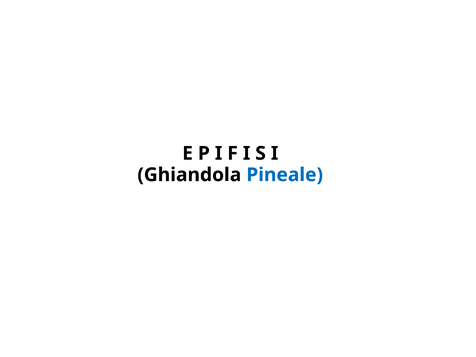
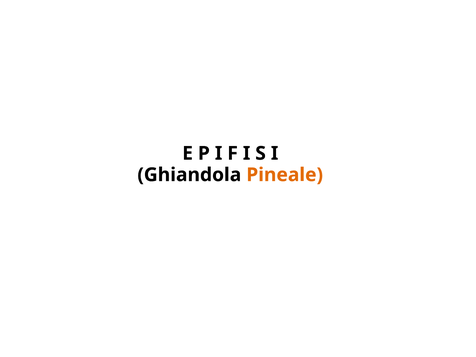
Pineale colour: blue -> orange (285, 175)
